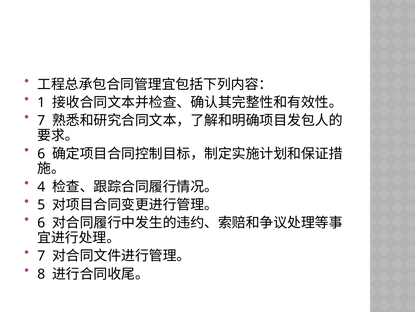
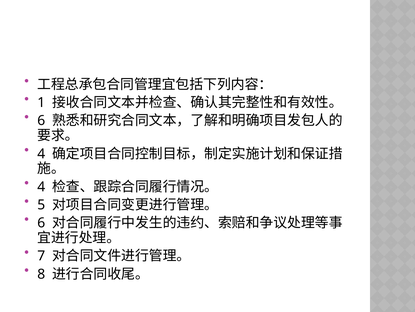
7: 7 -> 6 (41, 120)
6: 6 -> 4 (41, 153)
